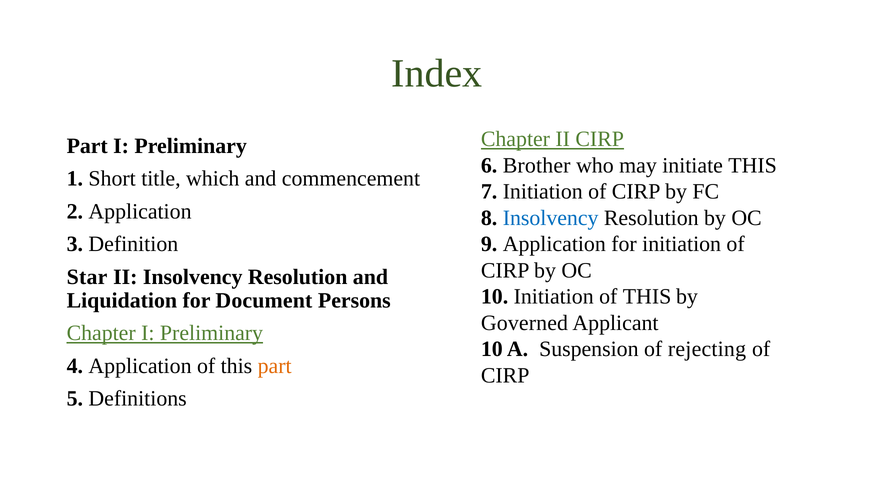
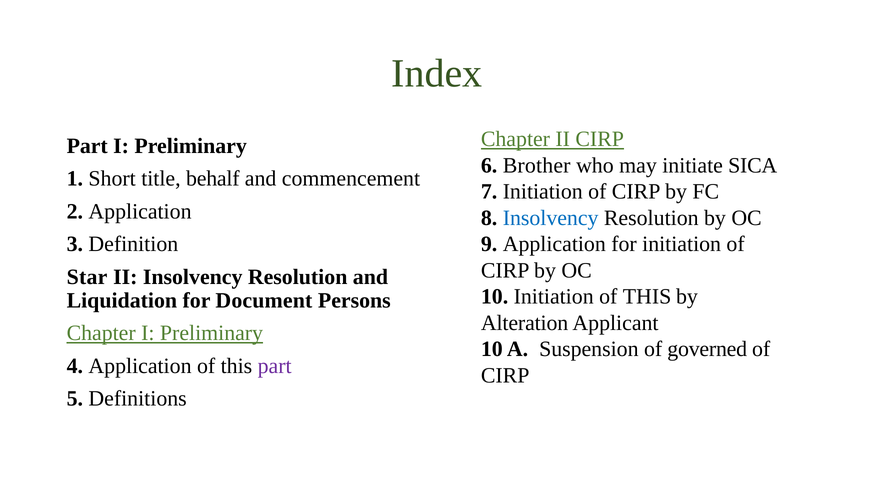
initiate THIS: THIS -> SICA (753, 165)
which: which -> behalf (213, 179)
Governed: Governed -> Alteration (525, 323)
rejecting: rejecting -> governed (707, 349)
part colour: orange -> purple (275, 366)
